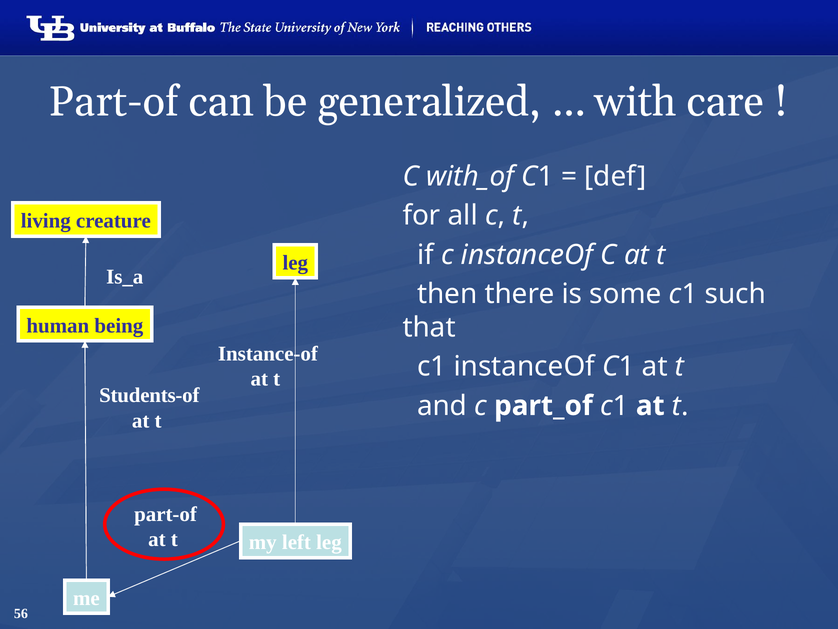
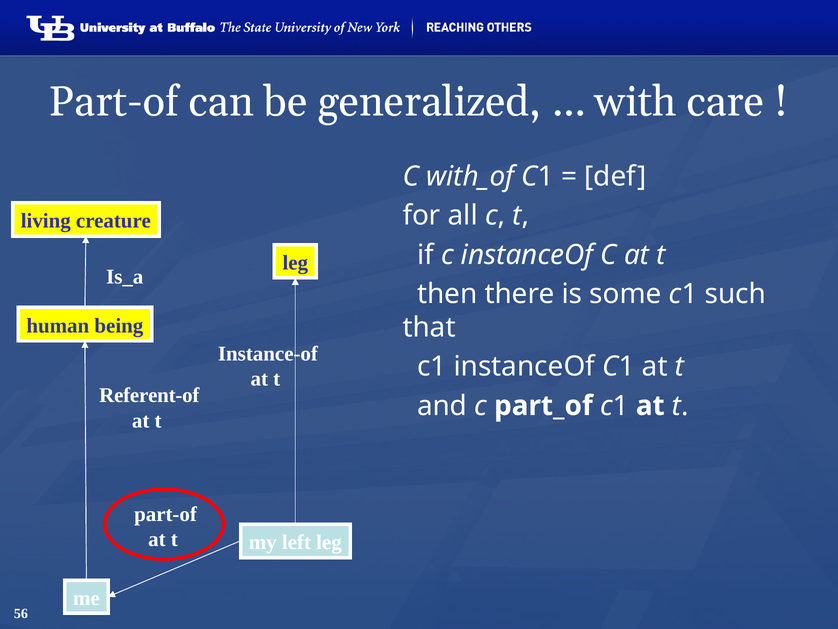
Students-of: Students-of -> Referent-of (149, 395)
